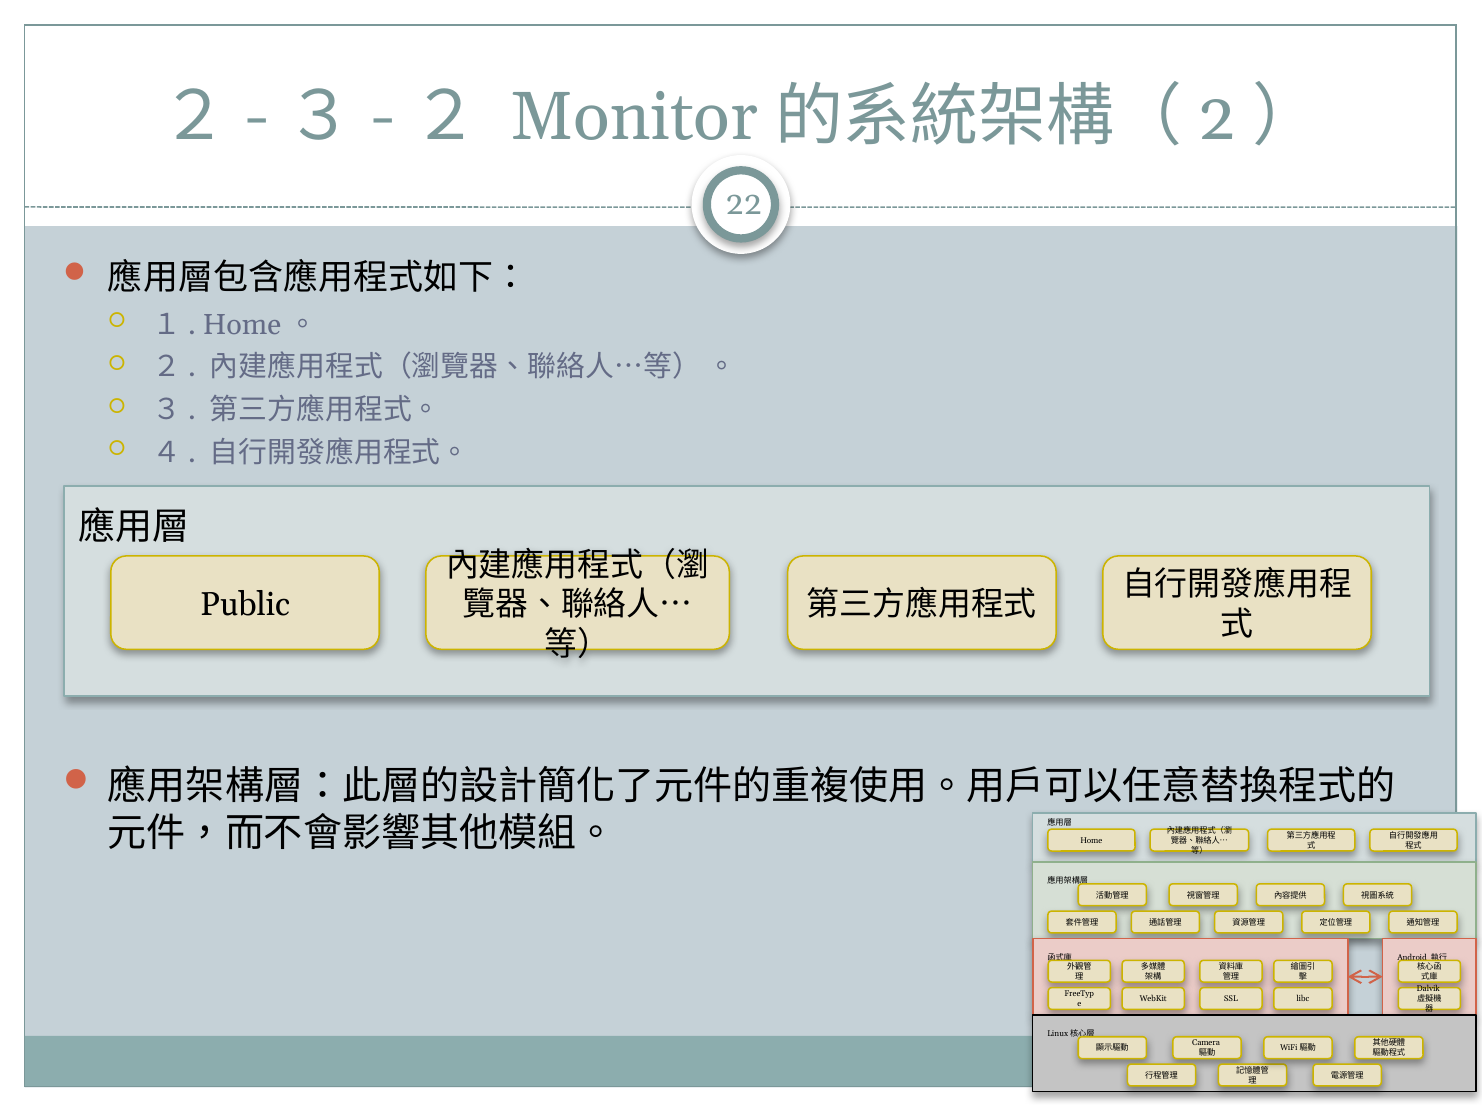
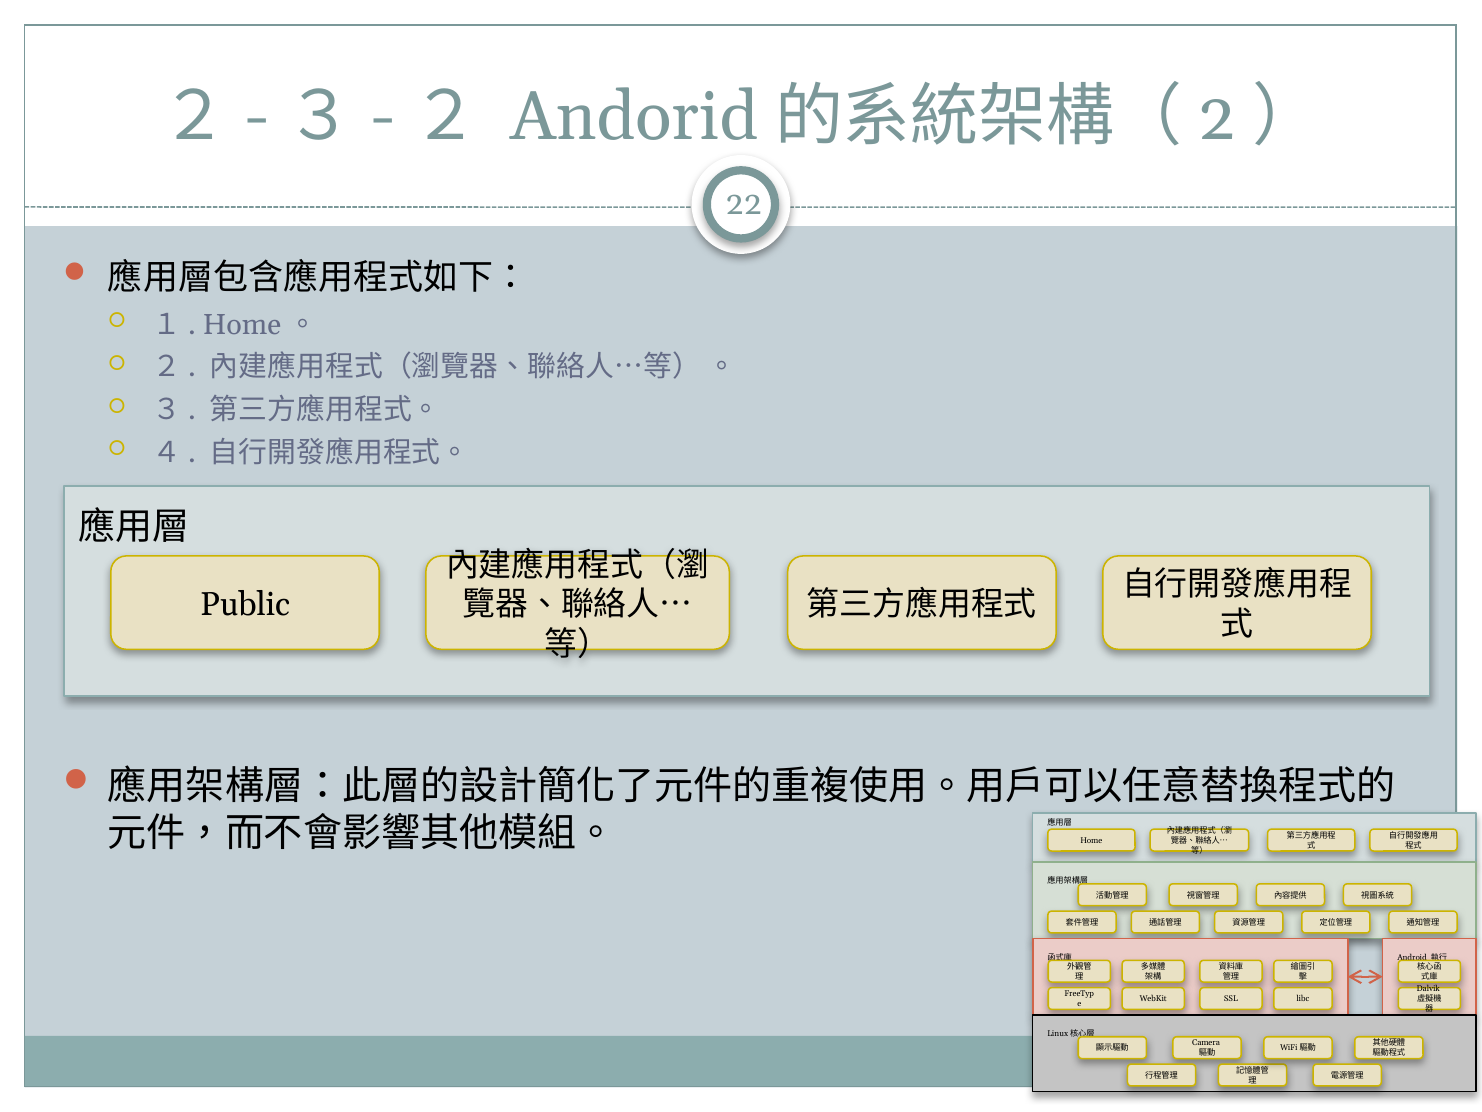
Monitor: Monitor -> Andorid (635, 117)
